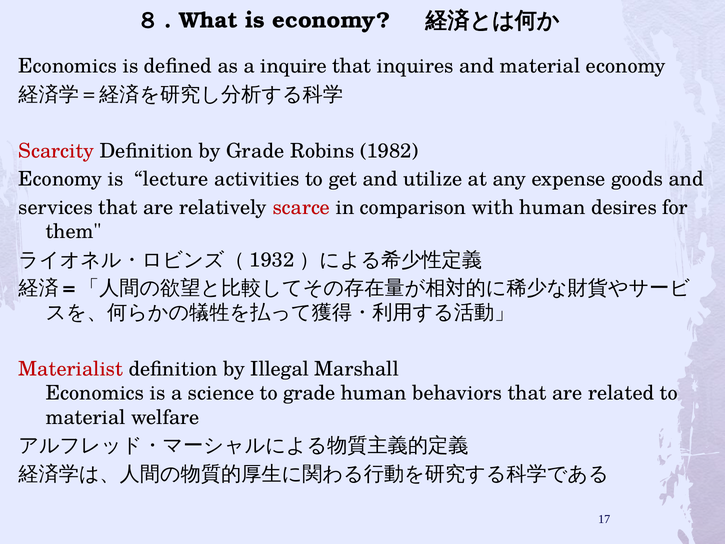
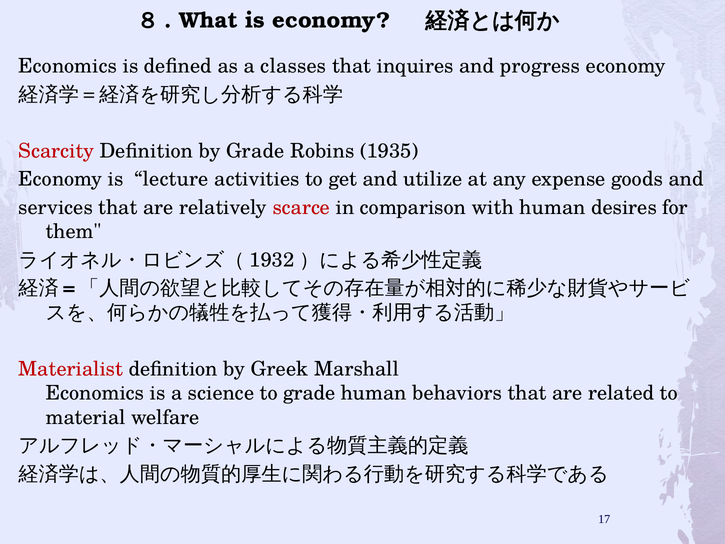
inquire: inquire -> classes (293, 66)
and material: material -> progress (540, 66)
1982: 1982 -> 1935 (389, 151)
Illegal: Illegal -> Greek (280, 369)
